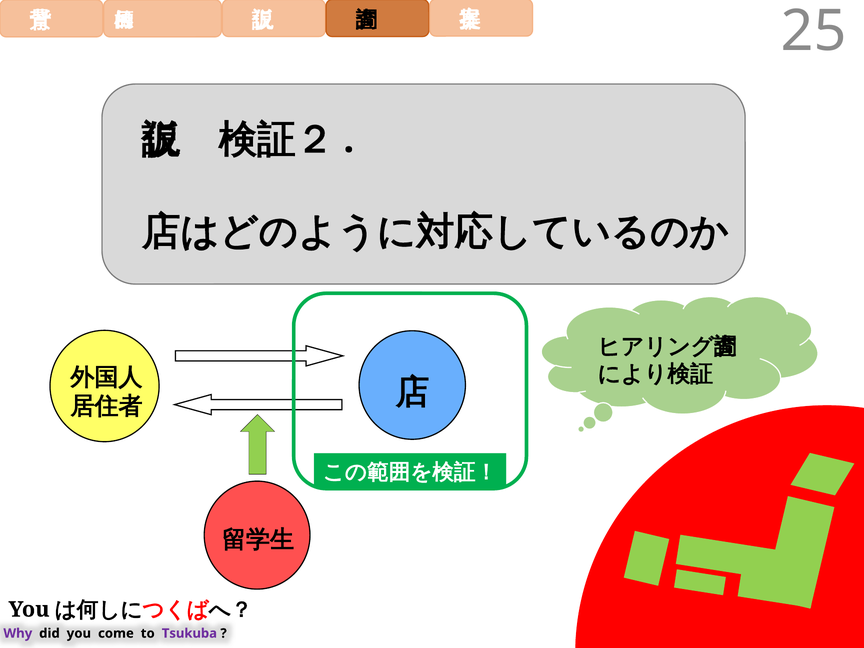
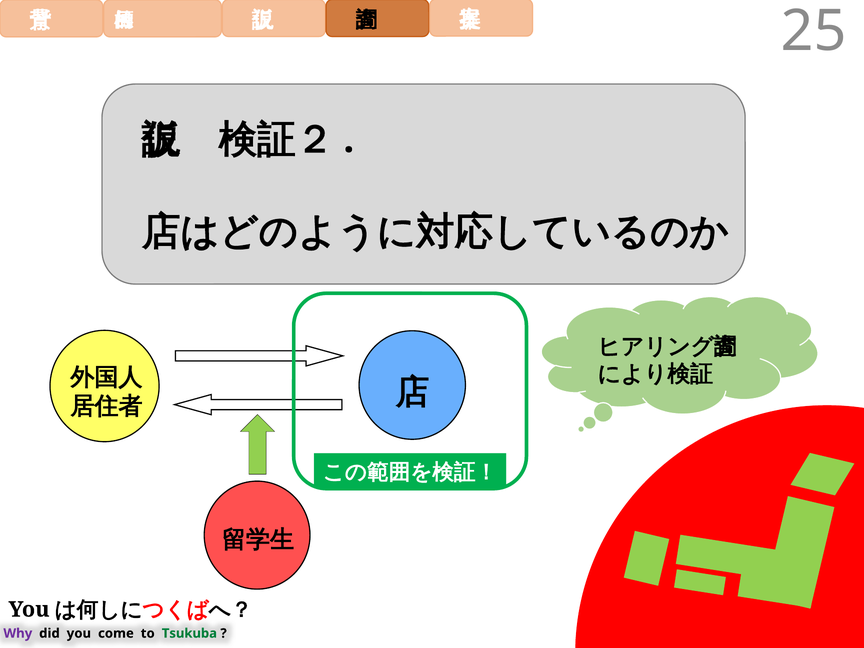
Tsukuba colour: purple -> green (189, 633)
